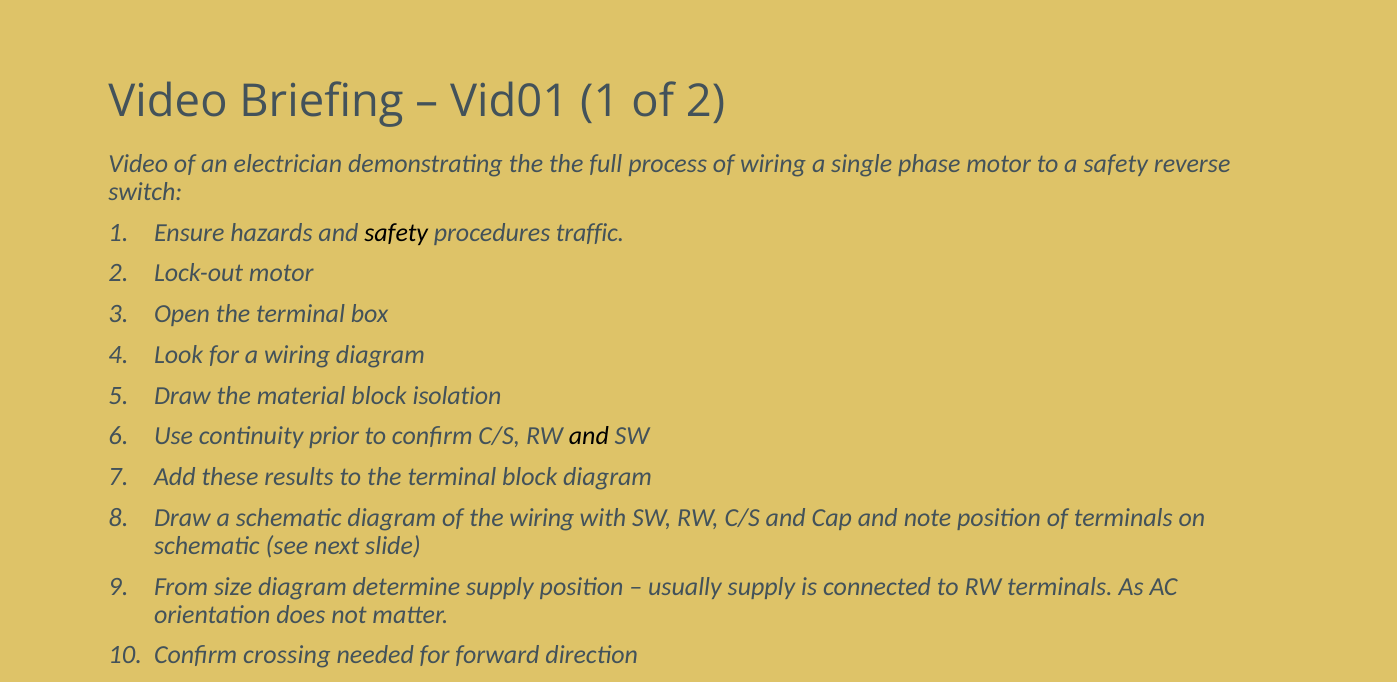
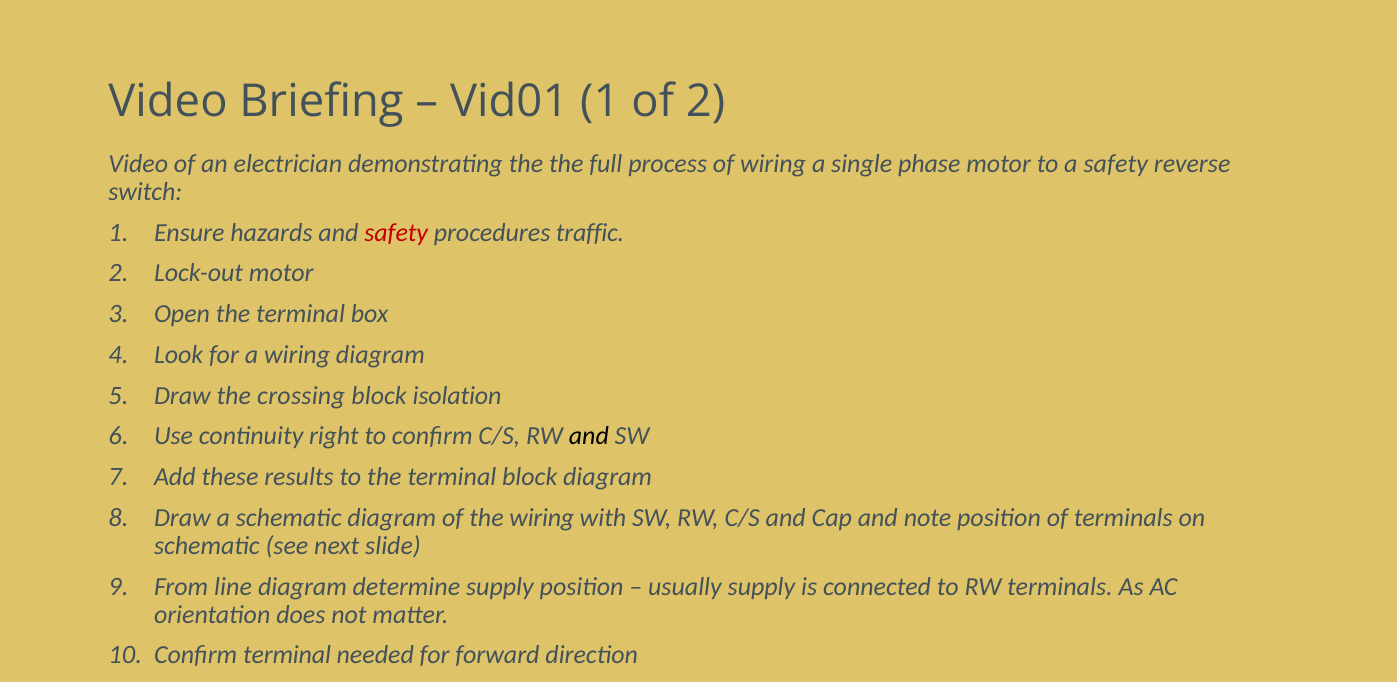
safety colour: black -> red (396, 233)
material: material -> crossing (301, 396)
prior: prior -> right (334, 437)
size: size -> line (233, 587)
Confirm crossing: crossing -> terminal (287, 656)
